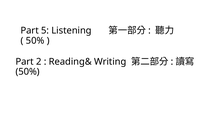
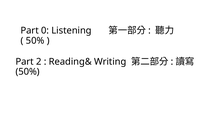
5: 5 -> 0 (45, 30)
